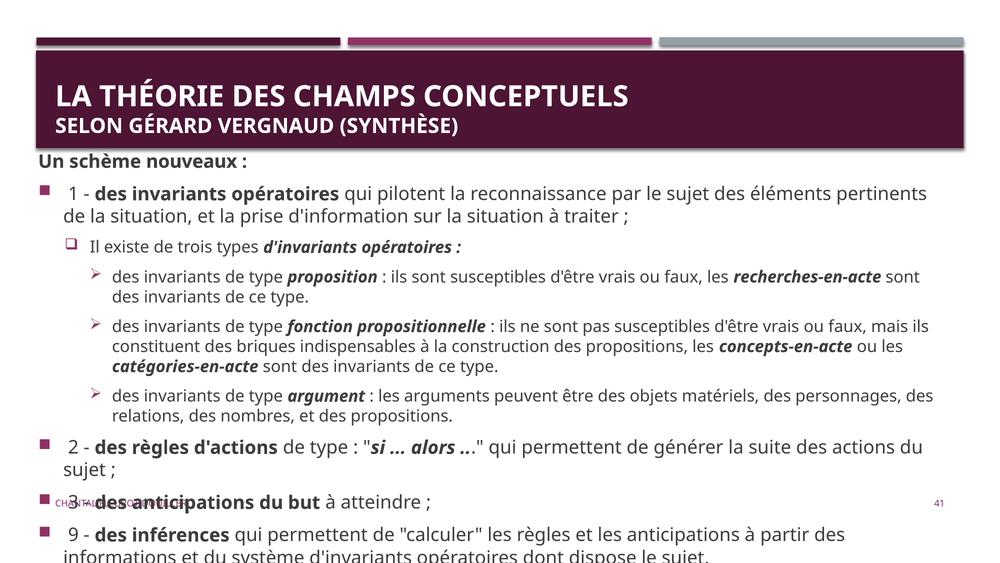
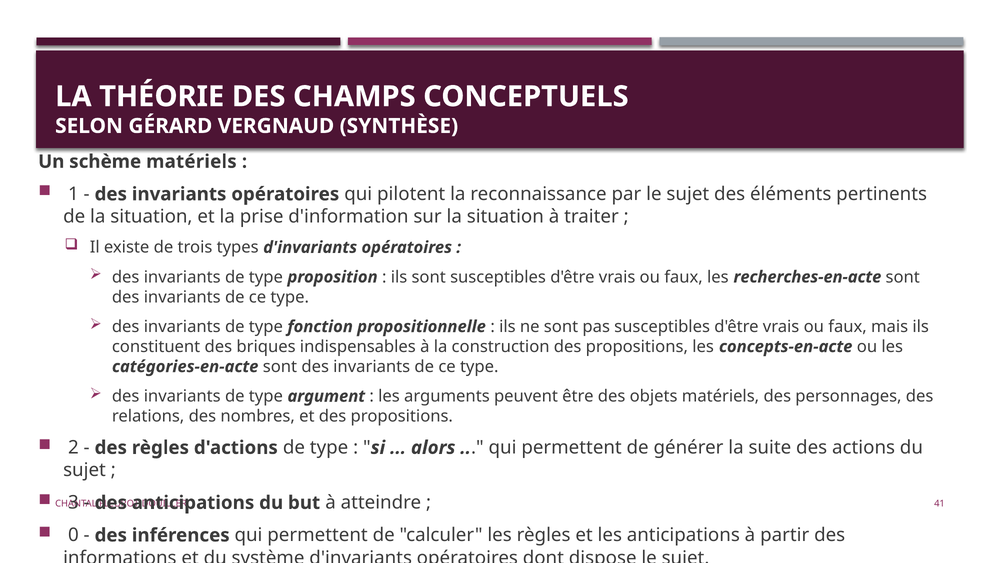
schème nouveaux: nouveaux -> matériels (191, 161)
9: 9 -> 0 (73, 535)
